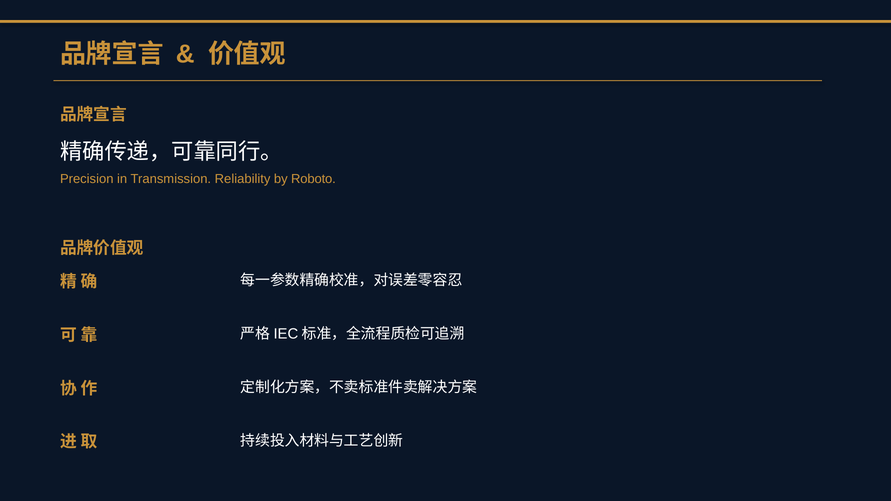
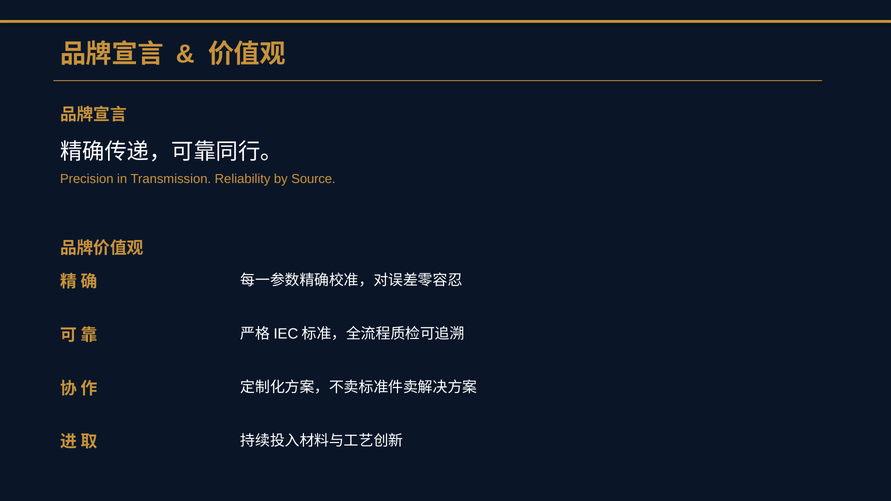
Roboto: Roboto -> Source (313, 179)
